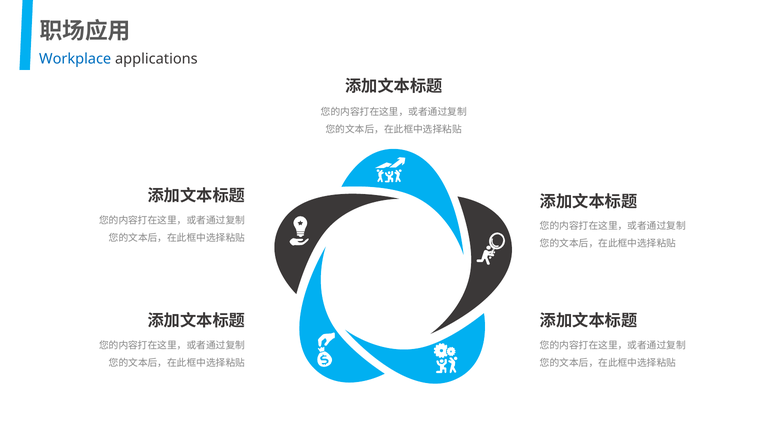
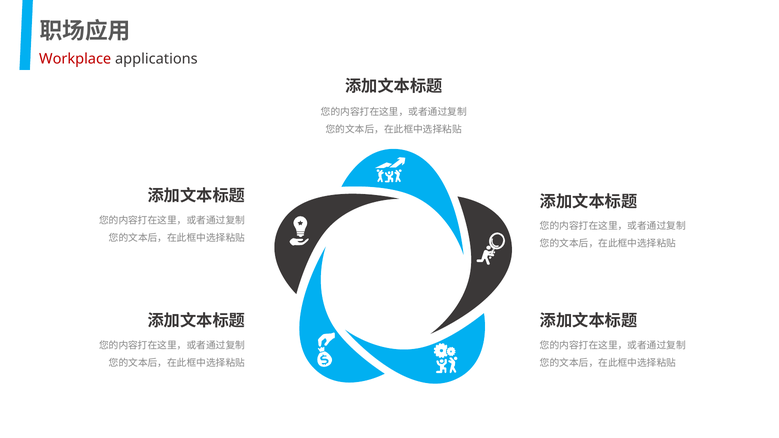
Workplace colour: blue -> red (75, 59)
